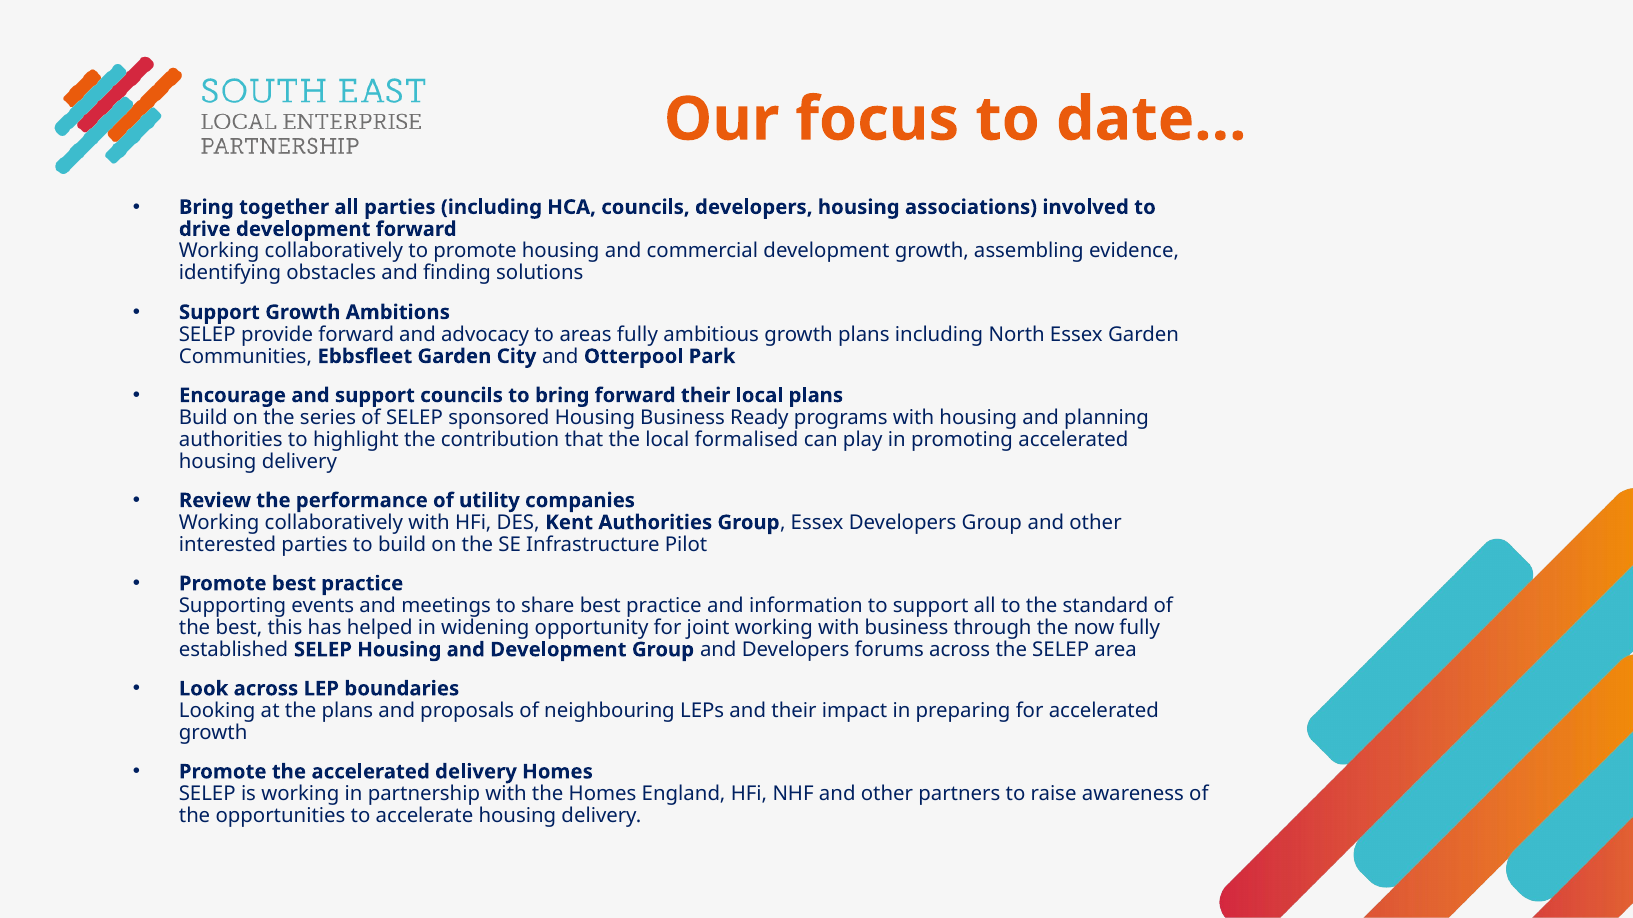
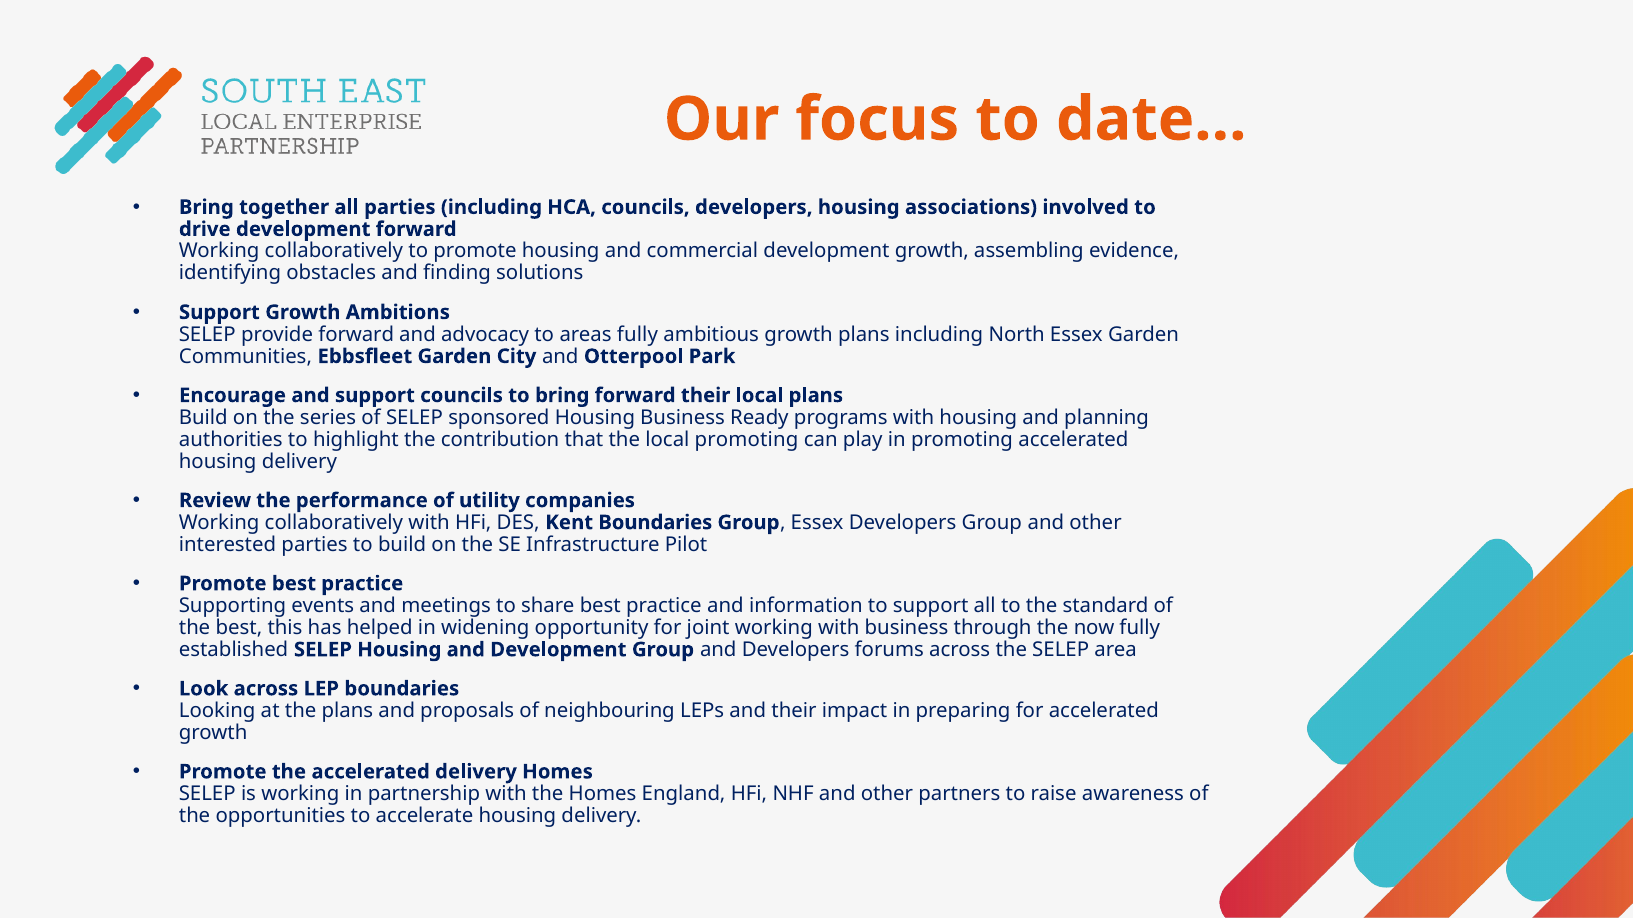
local formalised: formalised -> promoting (746, 440)
Kent Authorities: Authorities -> Boundaries (655, 523)
